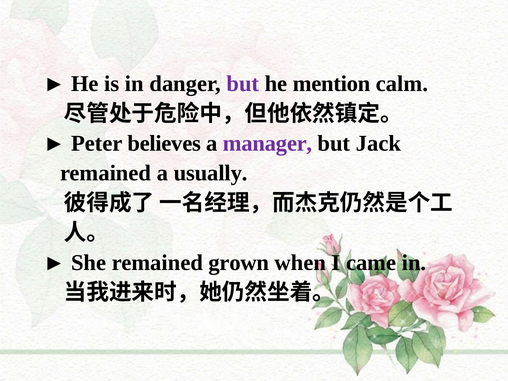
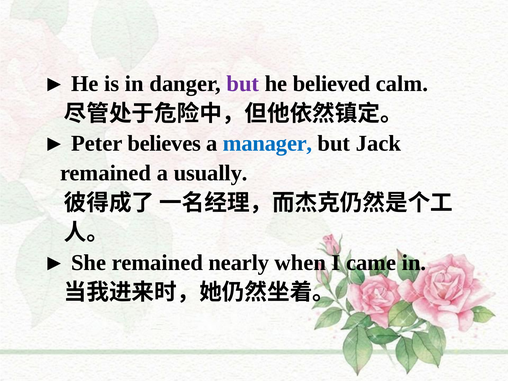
mention: mention -> believed (332, 84)
manager colour: purple -> blue (268, 143)
grown: grown -> nearly (239, 263)
